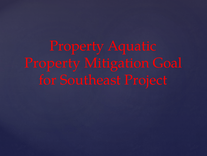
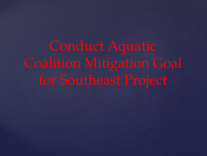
Property: Property -> Conduct (77, 46)
Property: Property -> Coalition (53, 63)
